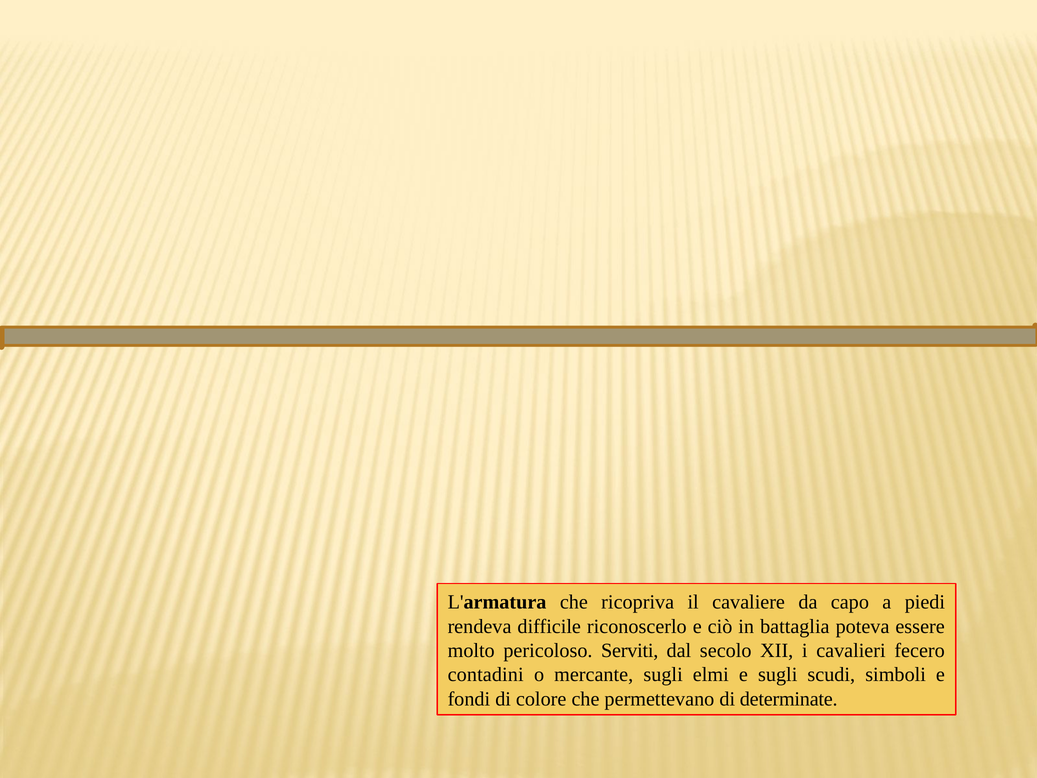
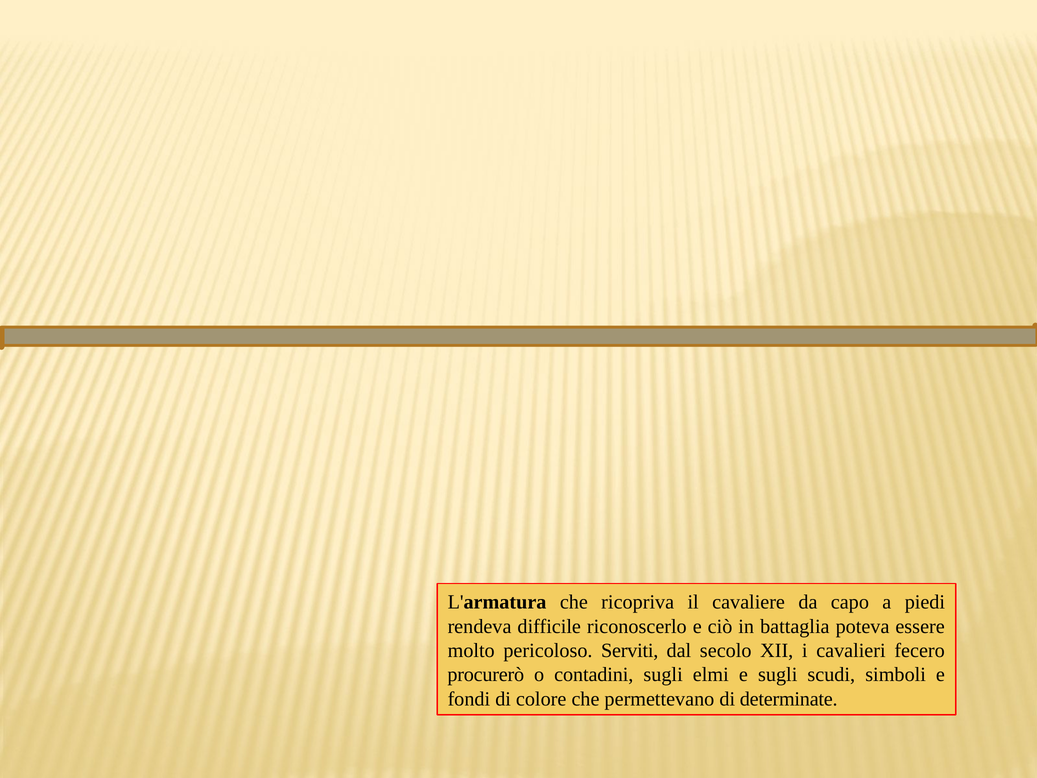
contadini: contadini -> procurerò (486, 675)
mercante: mercante -> contadini (594, 675)
